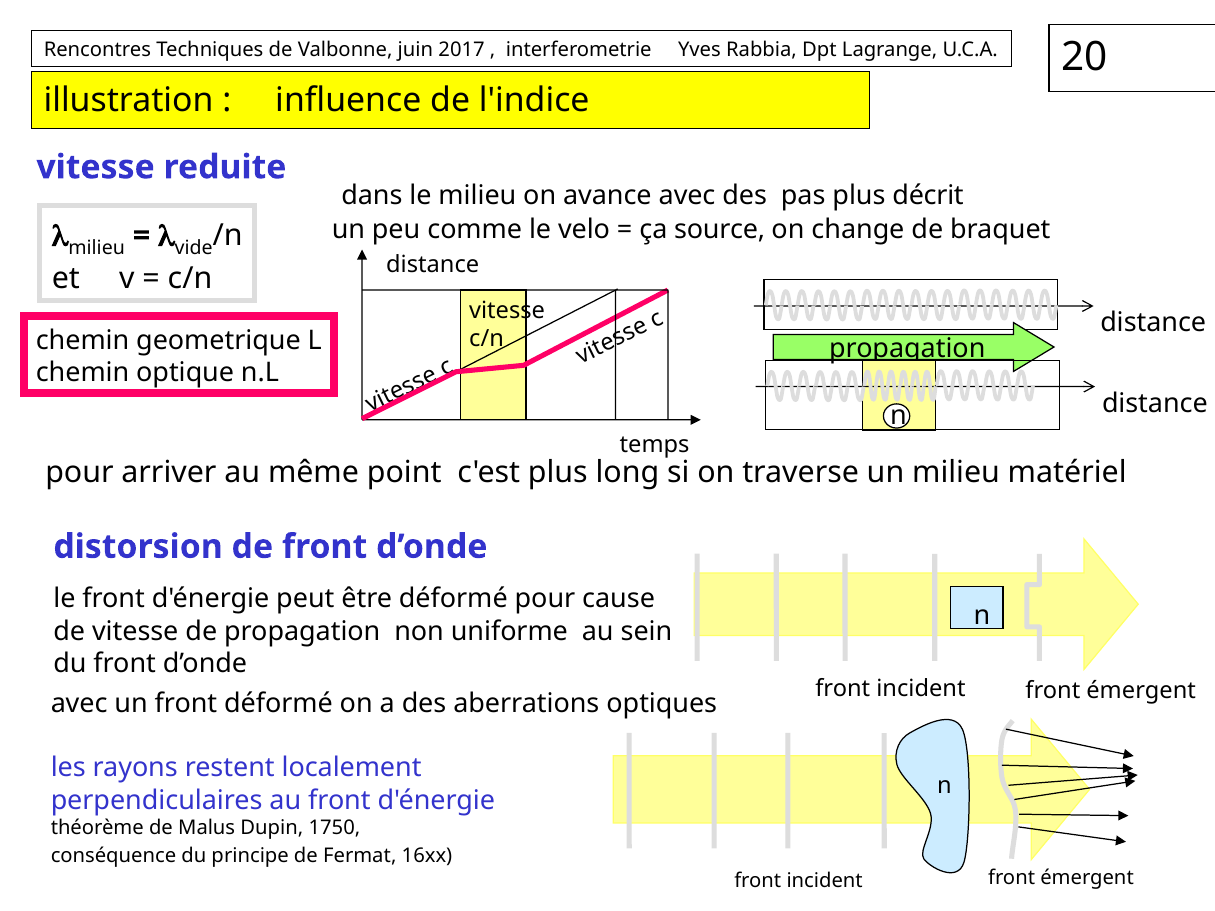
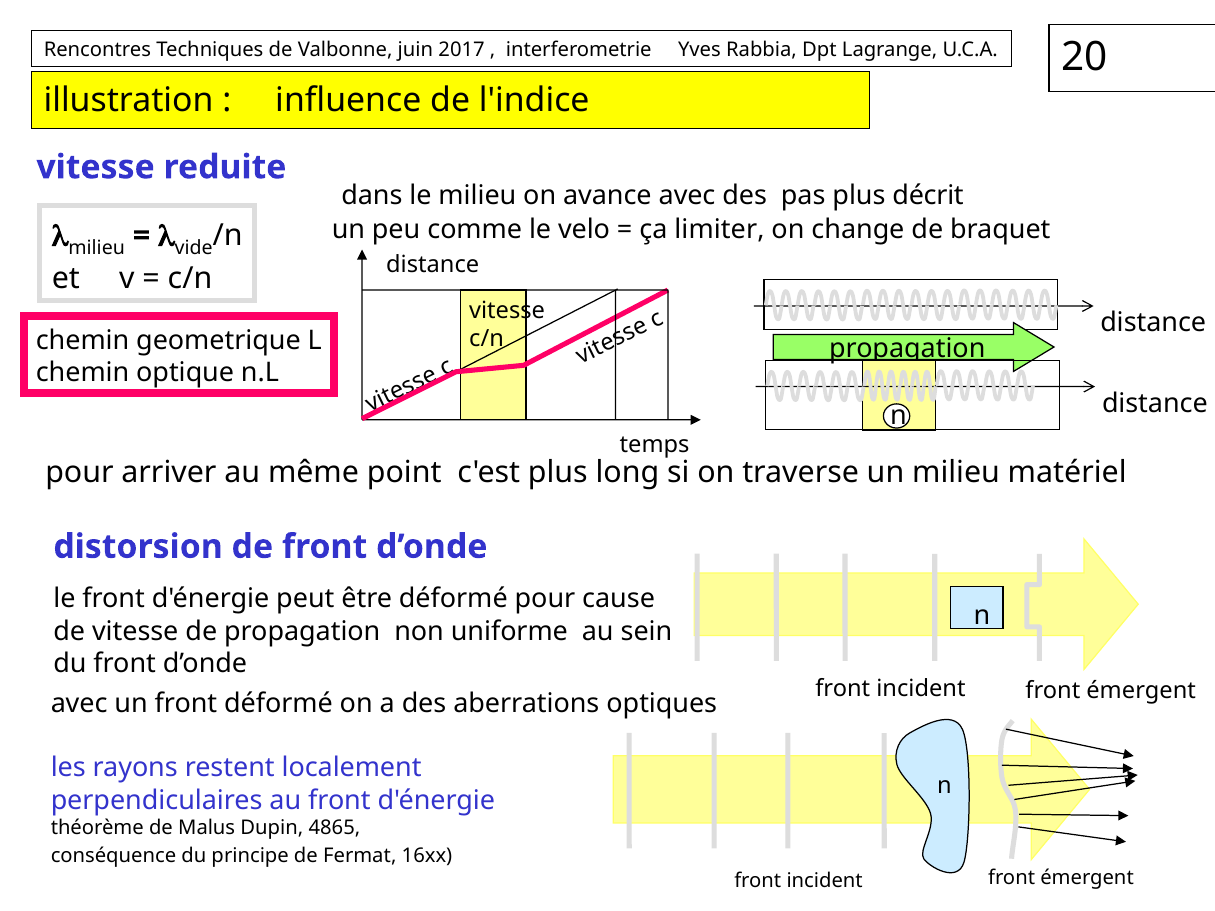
source: source -> limiter (719, 229)
1750: 1750 -> 4865 (334, 828)
